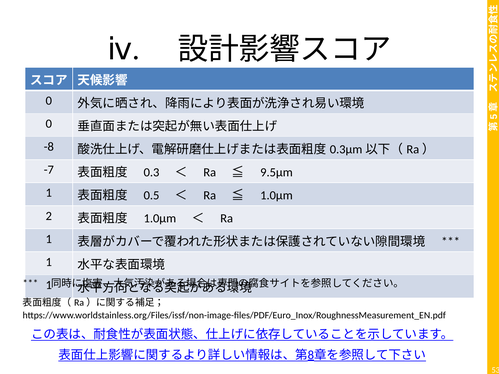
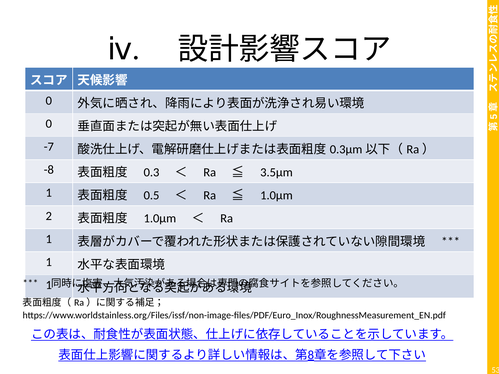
-8: -8 -> -7 (49, 147)
-7: -7 -> -8 (49, 170)
9.5μm: 9.5μm -> 3.5μm (276, 173)
